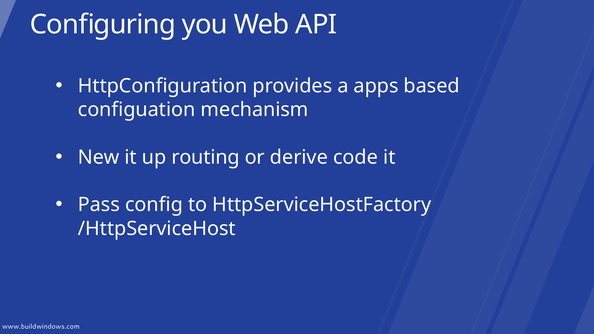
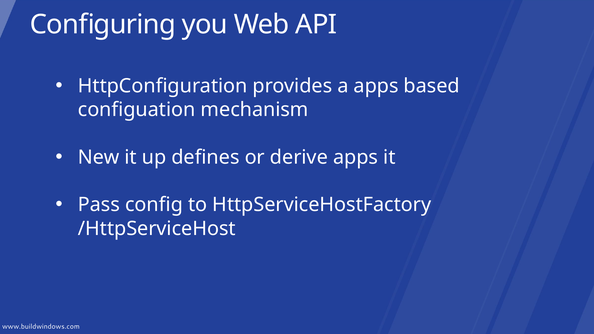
routing: routing -> defines (205, 157)
derive code: code -> apps (356, 157)
